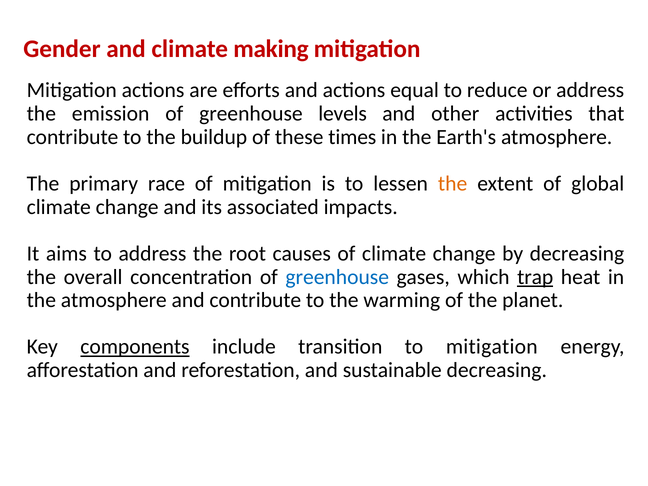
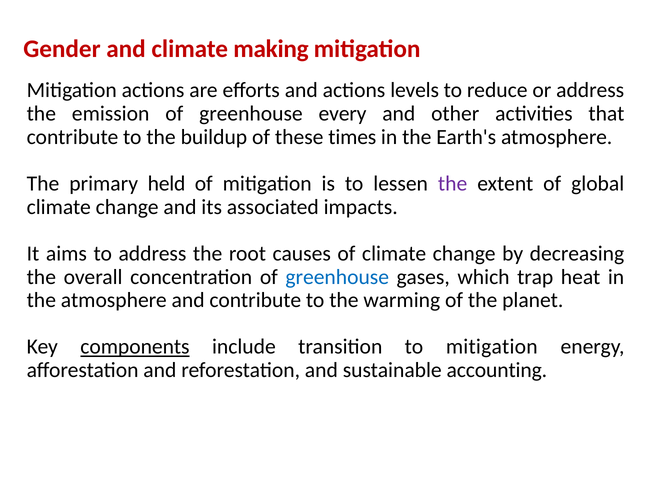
equal: equal -> levels (415, 90)
levels: levels -> every (343, 114)
race: race -> held (166, 184)
the colour: orange -> purple (453, 184)
trap underline: present -> none (535, 277)
sustainable decreasing: decreasing -> accounting (497, 370)
